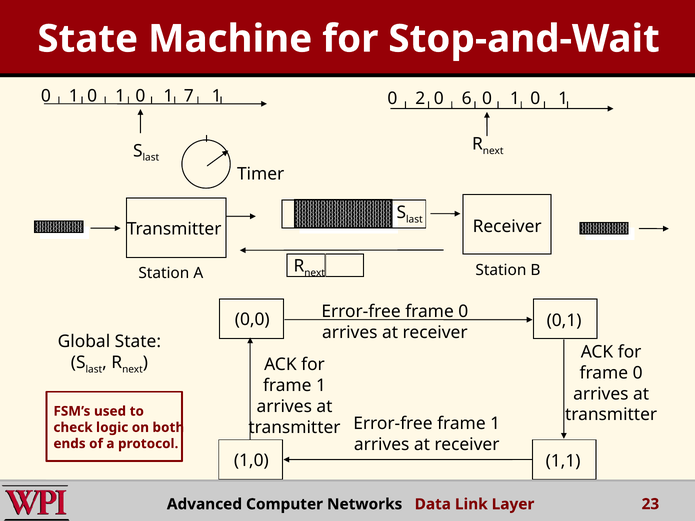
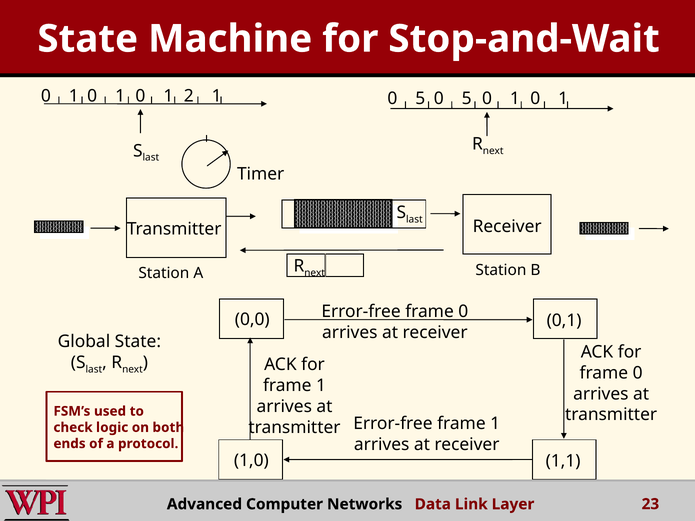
7: 7 -> 2 (189, 96)
1 0 2: 2 -> 5 (420, 99)
6: 6 -> 5 (467, 99)
